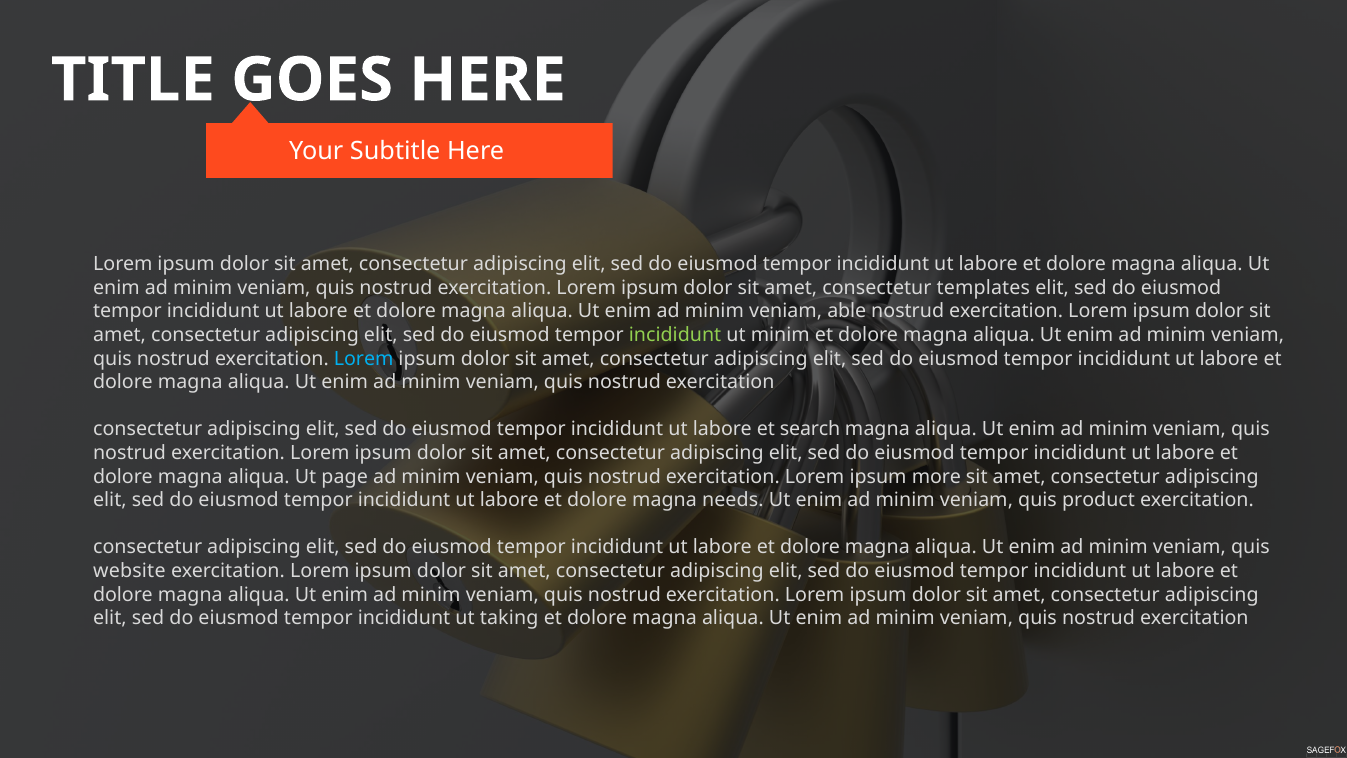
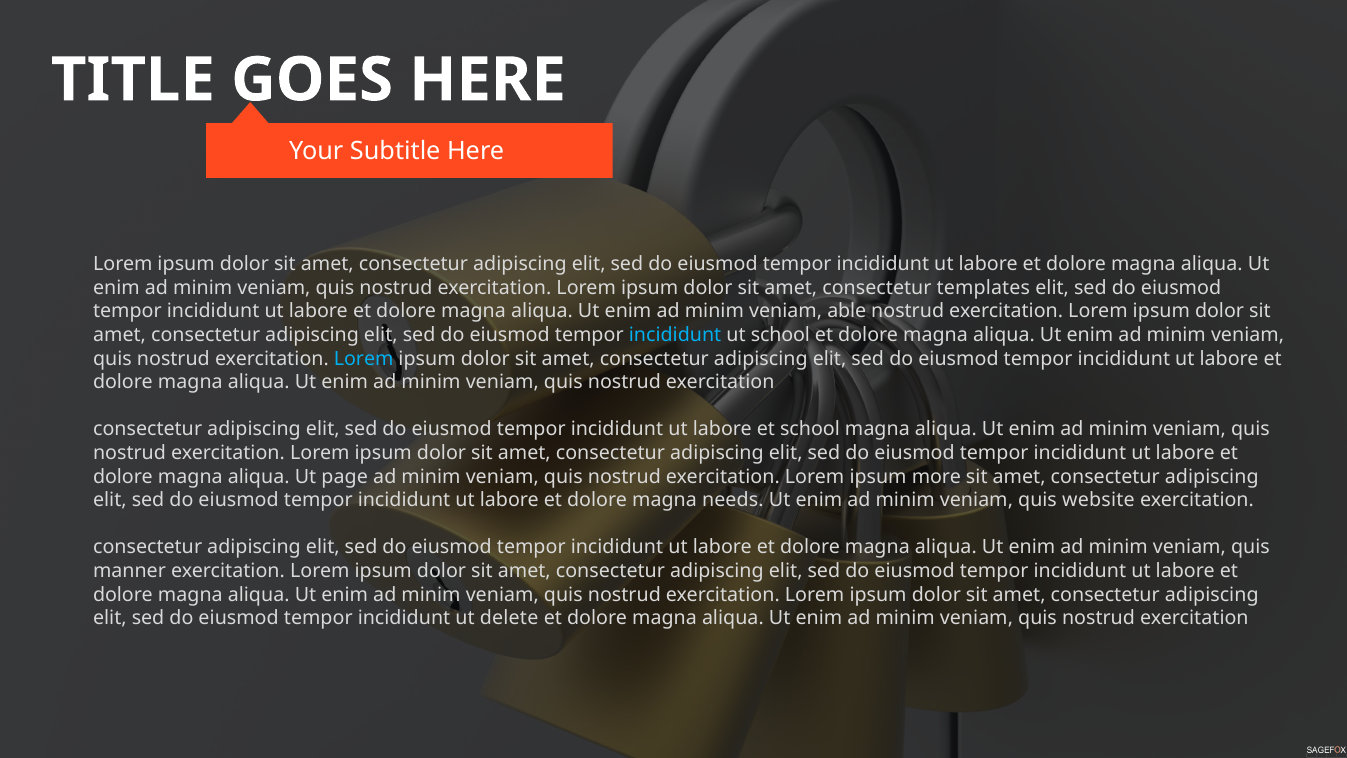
incididunt colour: light green -> light blue (675, 335)
ut minim: minim -> school (780, 335)
et search: search -> school (810, 429)
product: product -> website (1098, 500)
website: website -> manner (129, 571)
taking: taking -> delete (509, 618)
